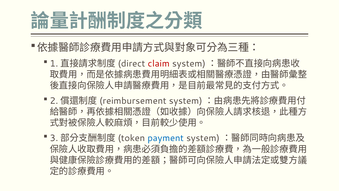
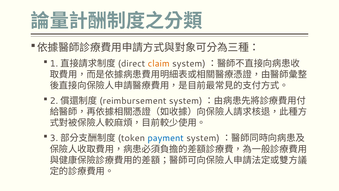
claim colour: red -> orange (159, 63)
